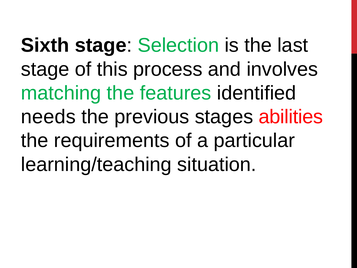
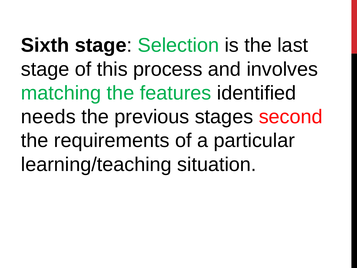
abilities: abilities -> second (291, 117)
